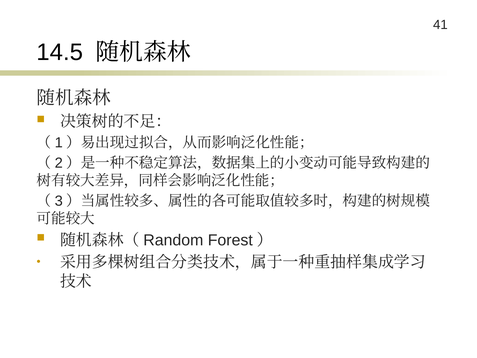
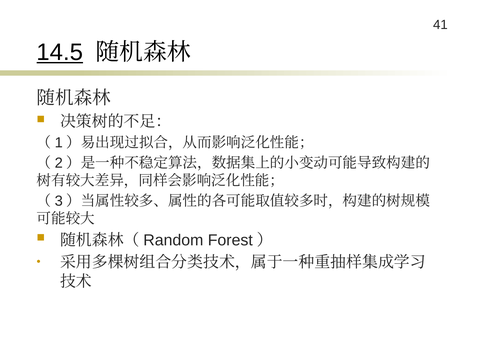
14.5 underline: none -> present (60, 52)
